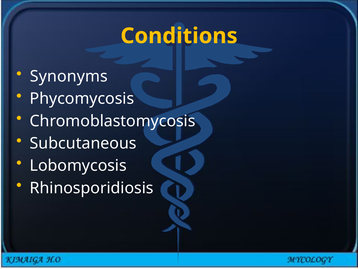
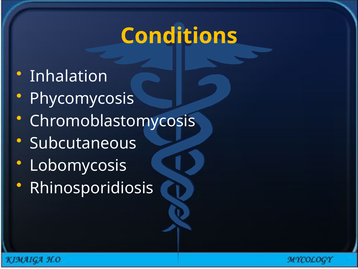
Synonyms: Synonyms -> Inhalation (69, 76)
